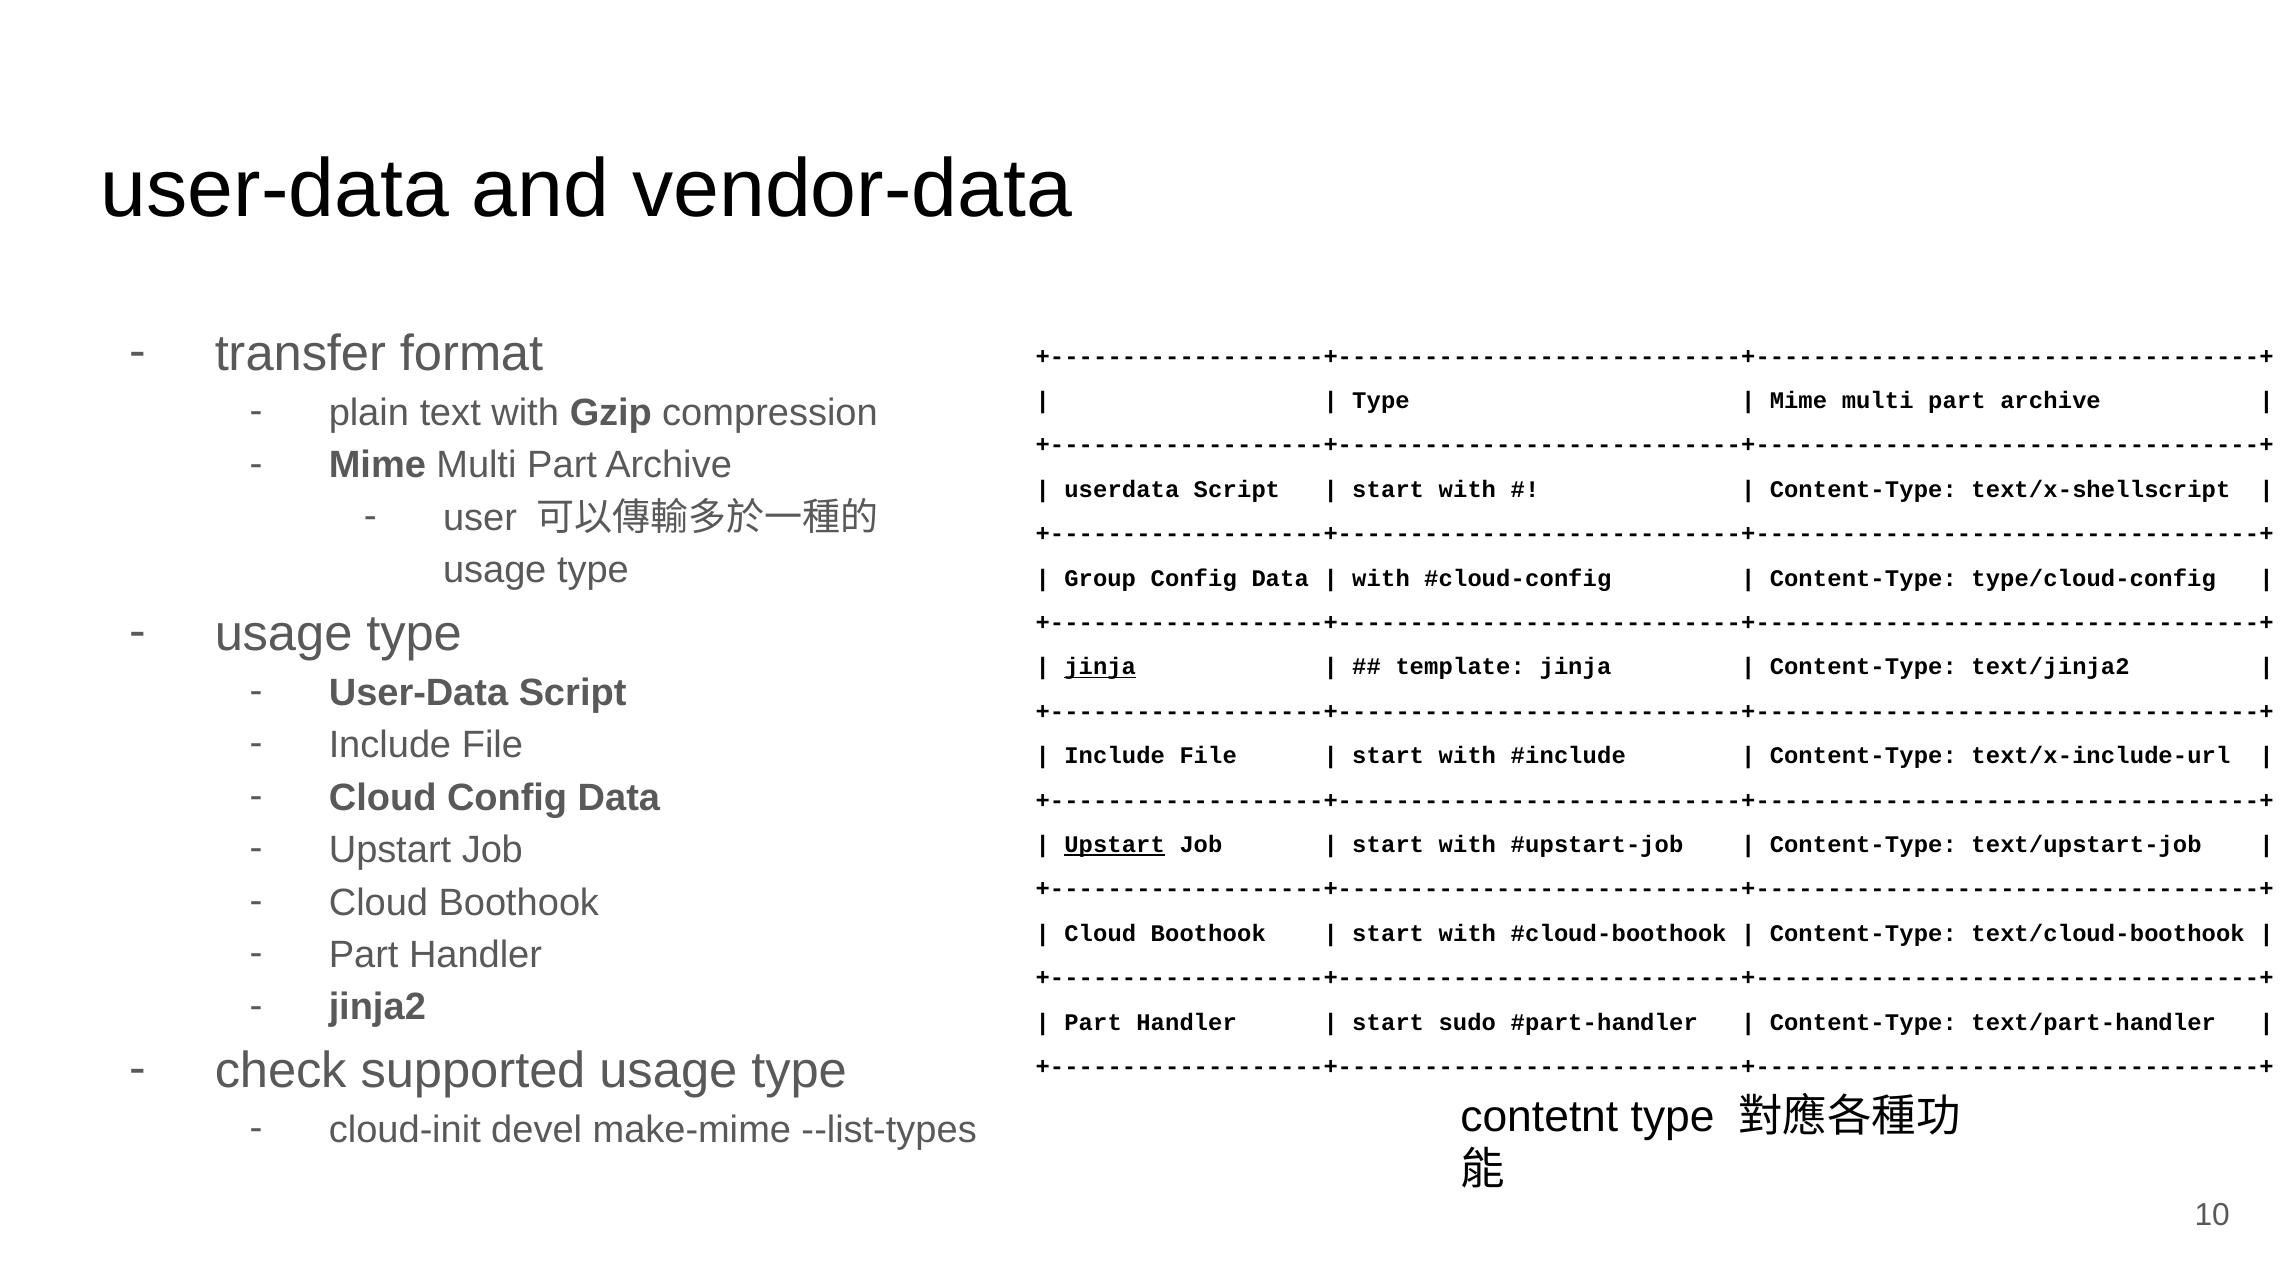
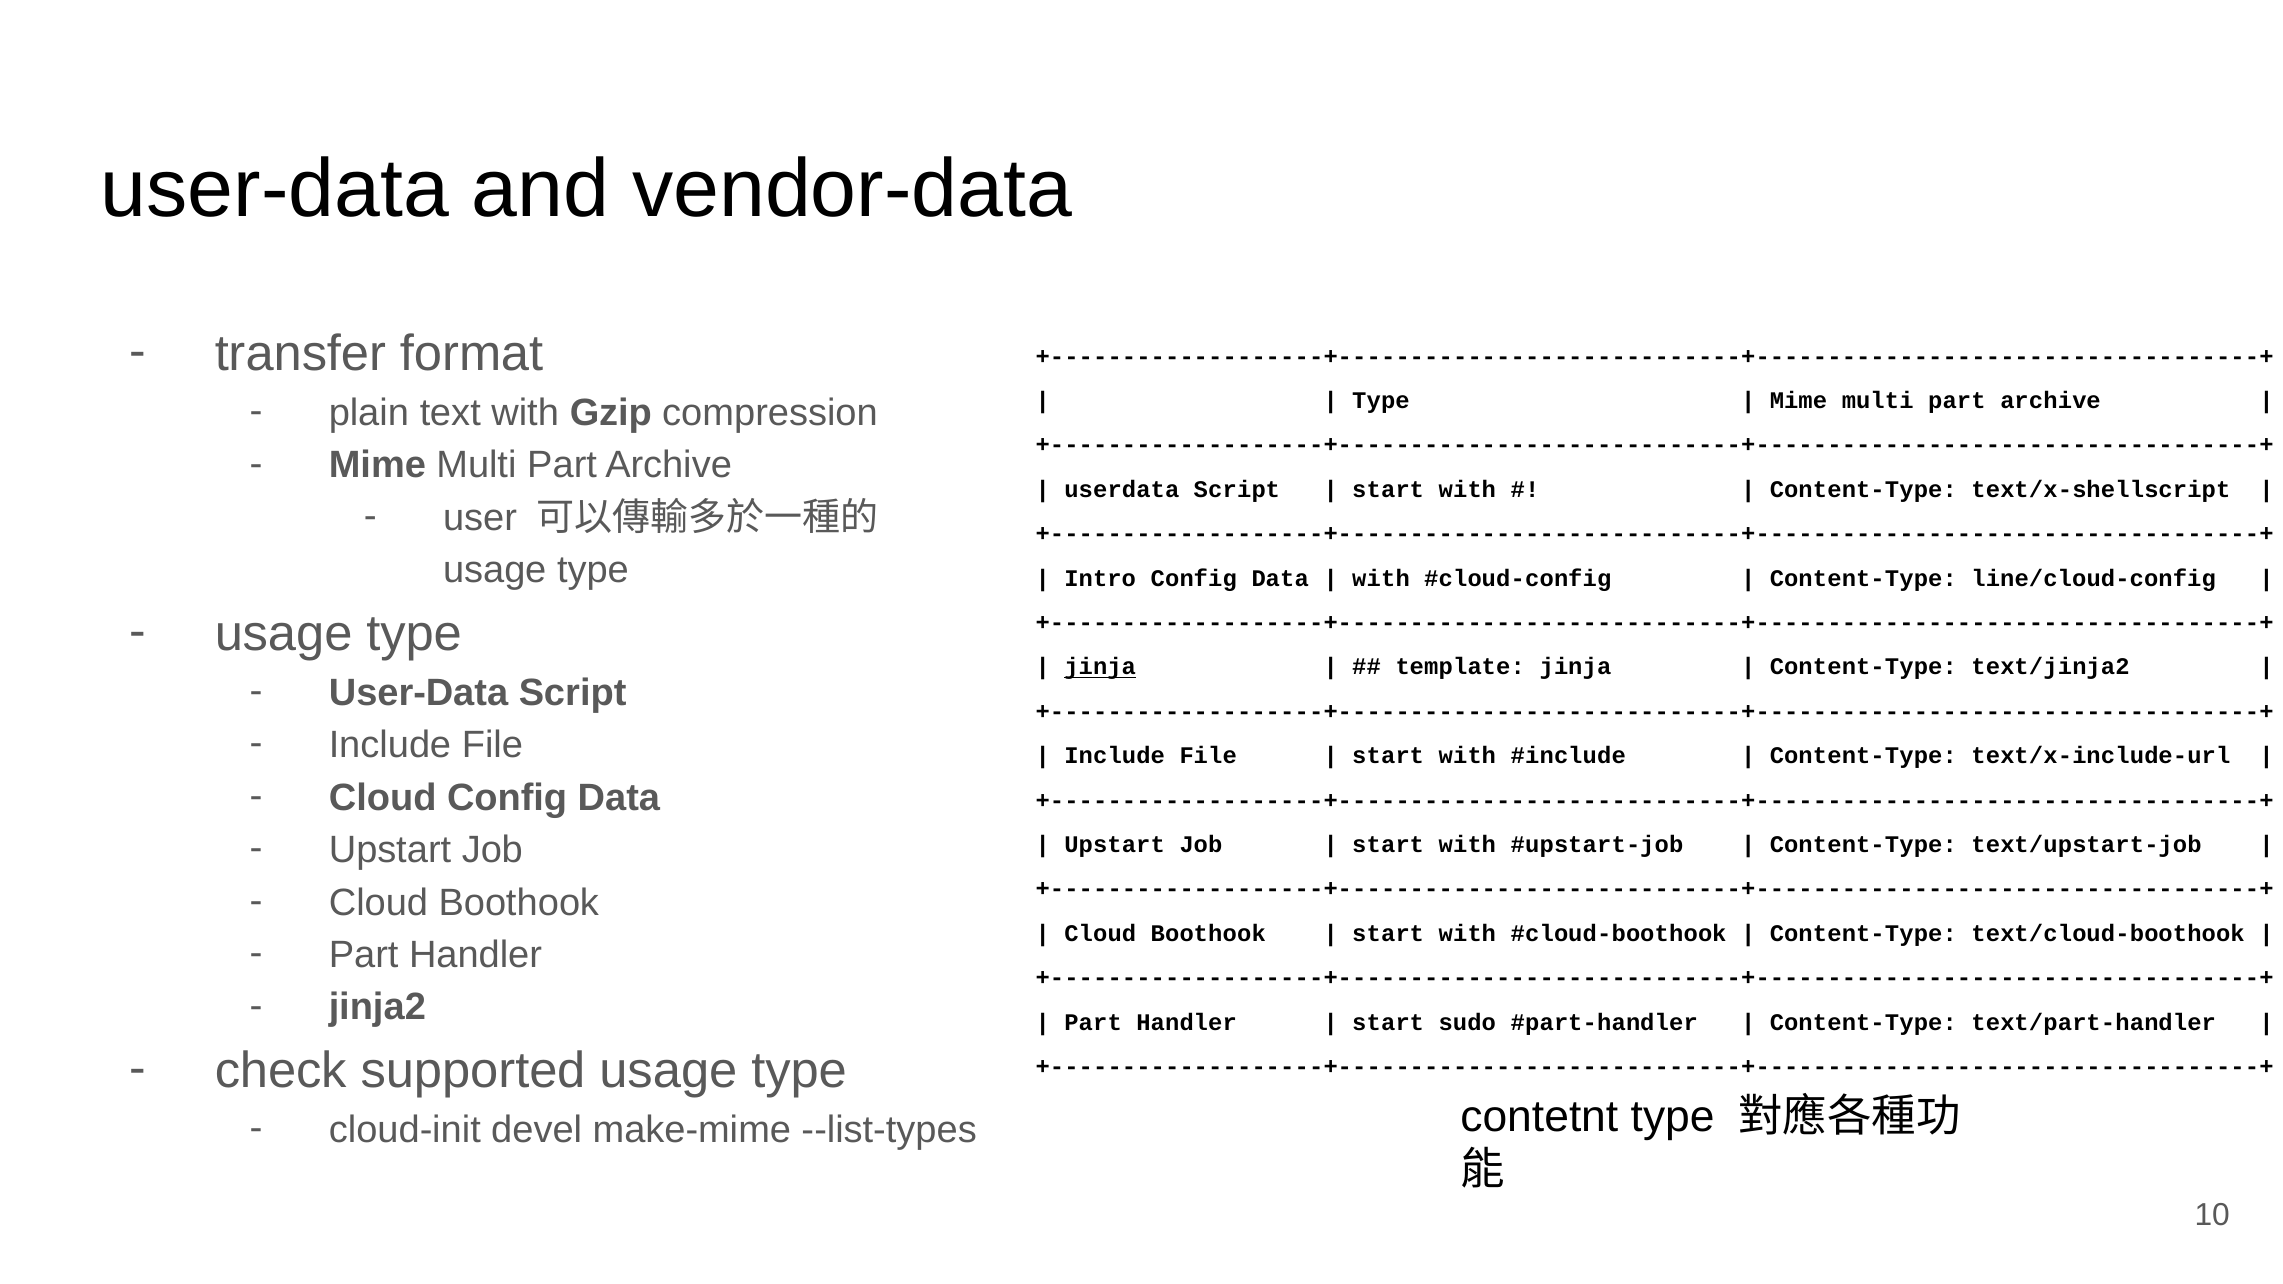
Group: Group -> Intro (1100, 578)
type/cloud-config: type/cloud-config -> line/cloud-config (2094, 578)
Upstart underline: present -> none (1115, 845)
